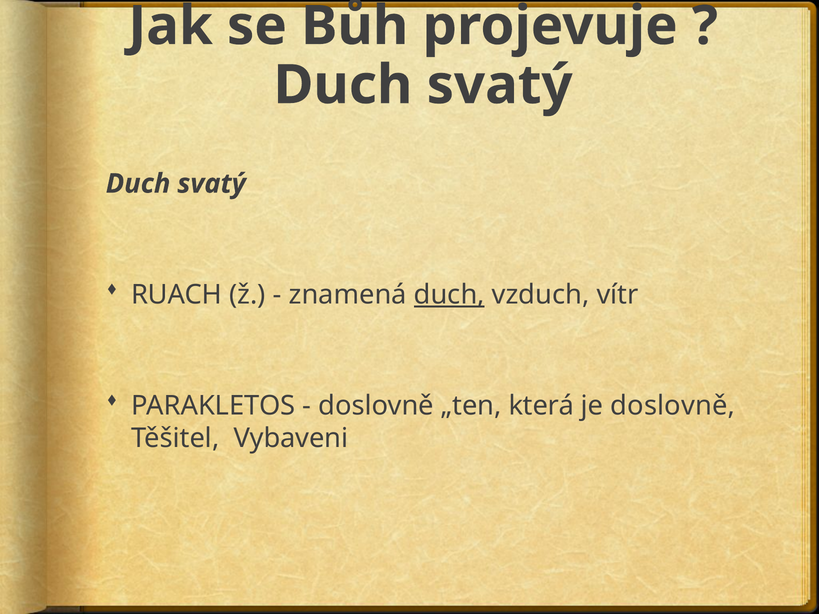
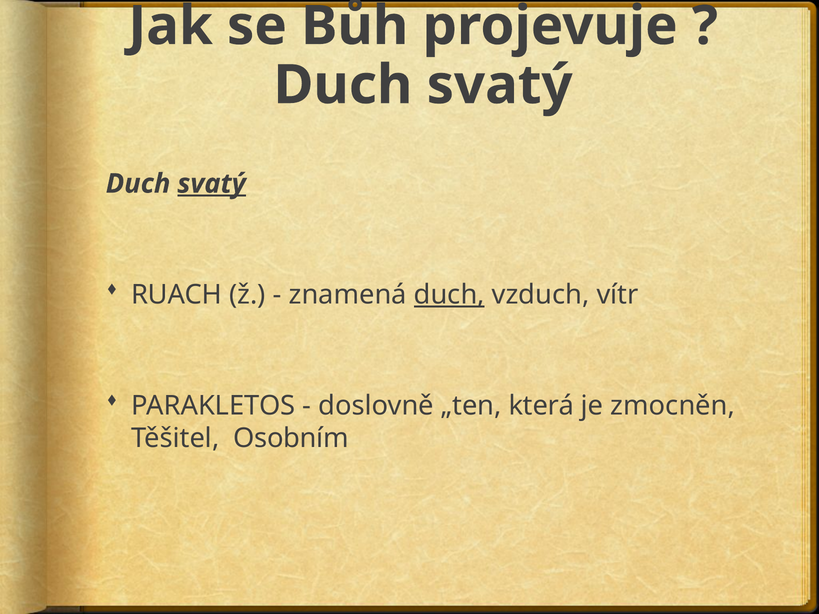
svatý underline: none -> present (212, 184)
je doslovně: doslovně -> zmocněn (673, 406)
Vybaveni: Vybaveni -> Osobním (291, 439)
